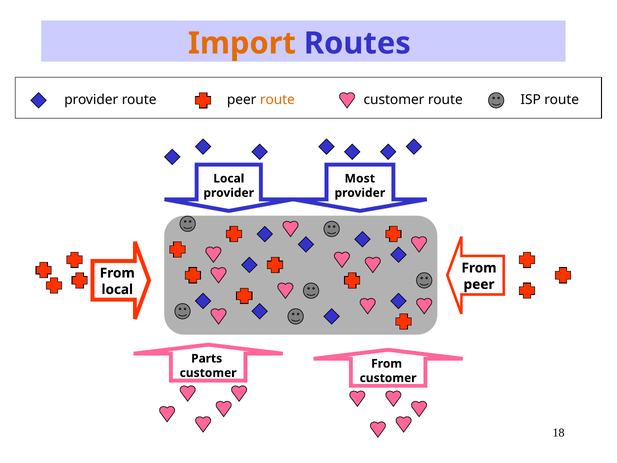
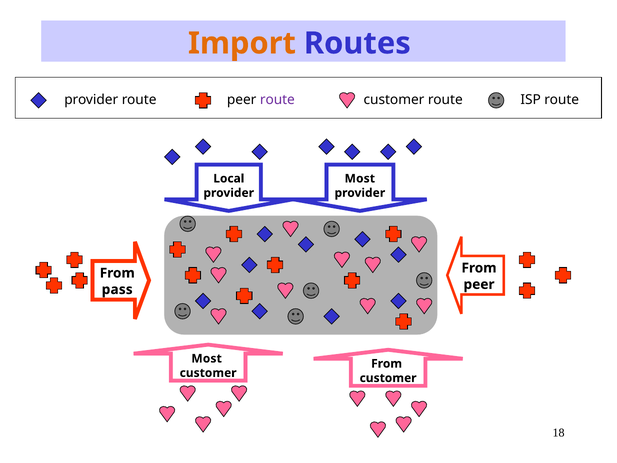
route colour: orange -> purple (277, 100)
local: local -> pass (117, 289)
Parts: Parts -> Most (207, 358)
